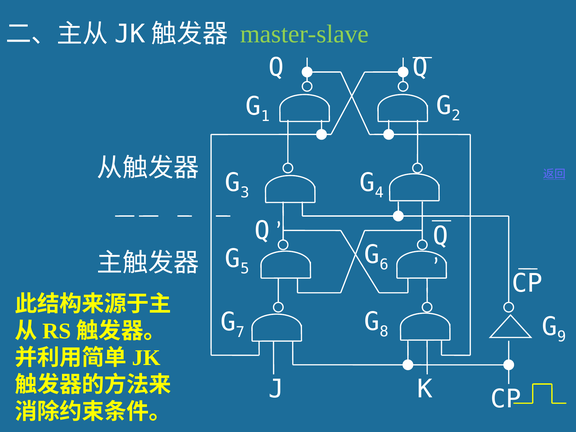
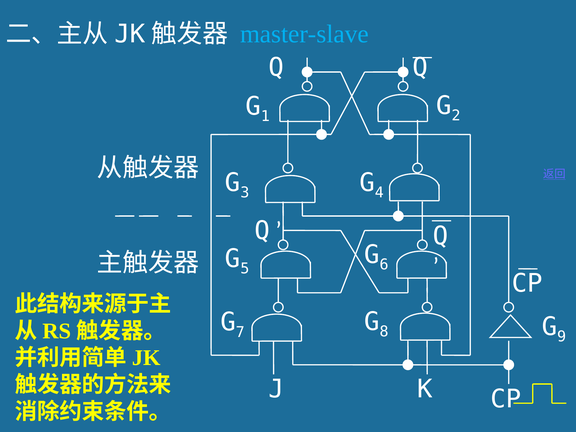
master-slave colour: light green -> light blue (304, 34)
